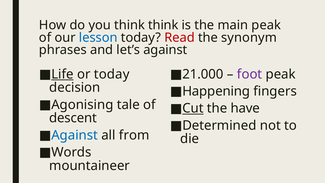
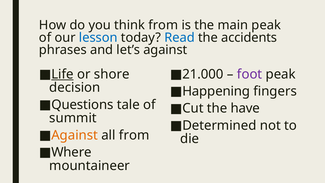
think think: think -> from (163, 25)
Read colour: red -> blue (180, 38)
synonym: synonym -> accidents (249, 38)
or today: today -> shore (112, 74)
Agonising: Agonising -> Questions (82, 105)
Cut underline: present -> none (193, 108)
descent: descent -> summit (73, 118)
Against colour: blue -> orange (75, 135)
Words: Words -> Where (71, 152)
